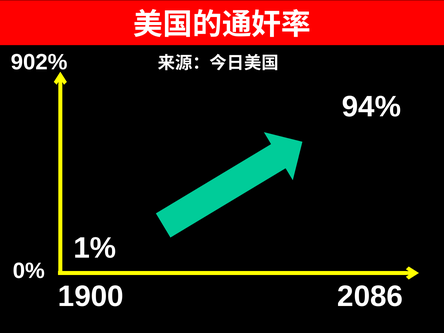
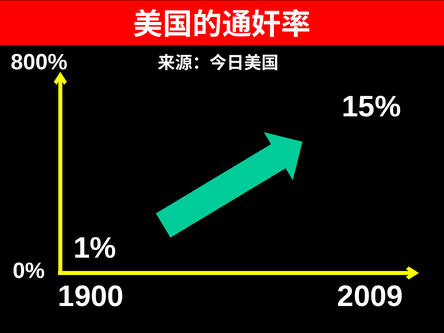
902%: 902% -> 800% (39, 62)
94%: 94% -> 15% (371, 107)
2086: 2086 -> 2009 (370, 296)
